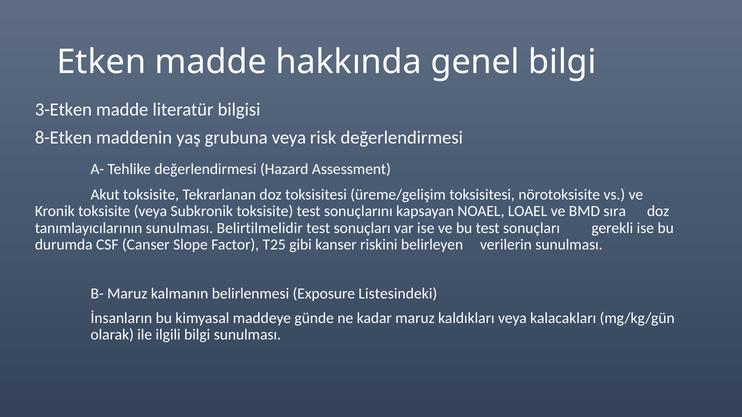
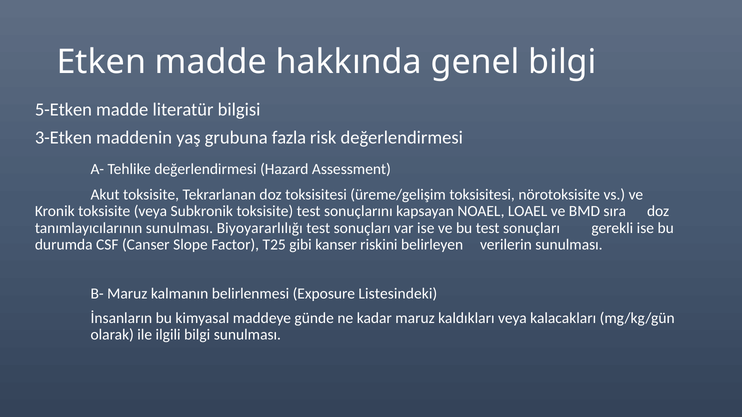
3-Etken: 3-Etken -> 5-Etken (63, 110)
8-Etken: 8-Etken -> 3-Etken (63, 138)
grubuna veya: veya -> fazla (289, 138)
Belirtilmelidir: Belirtilmelidir -> Biyoyararlılığı (260, 228)
